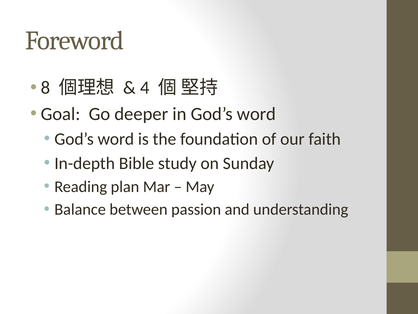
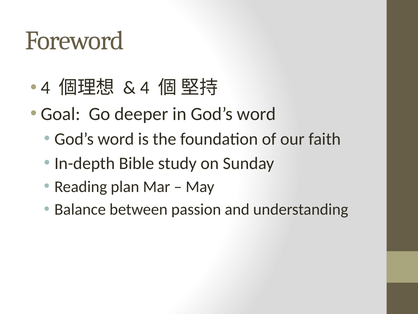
8: 8 -> 4 (45, 88)
